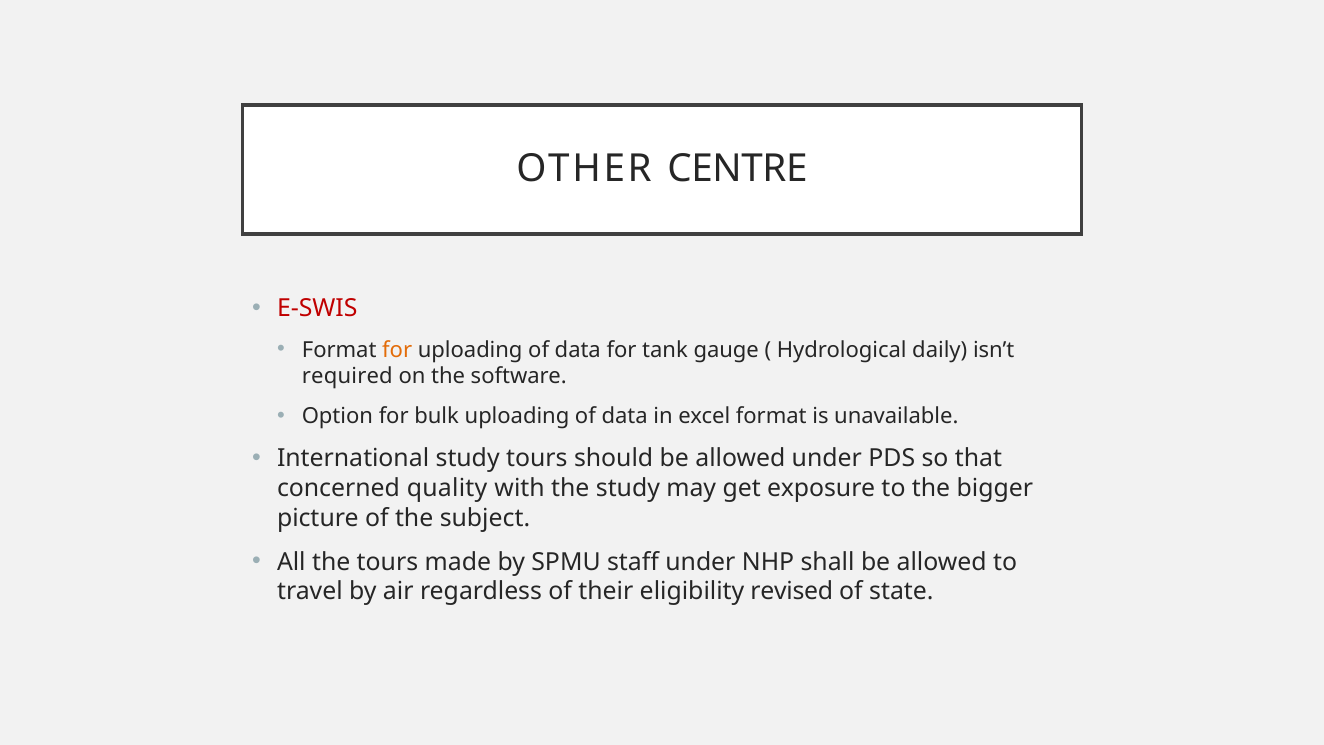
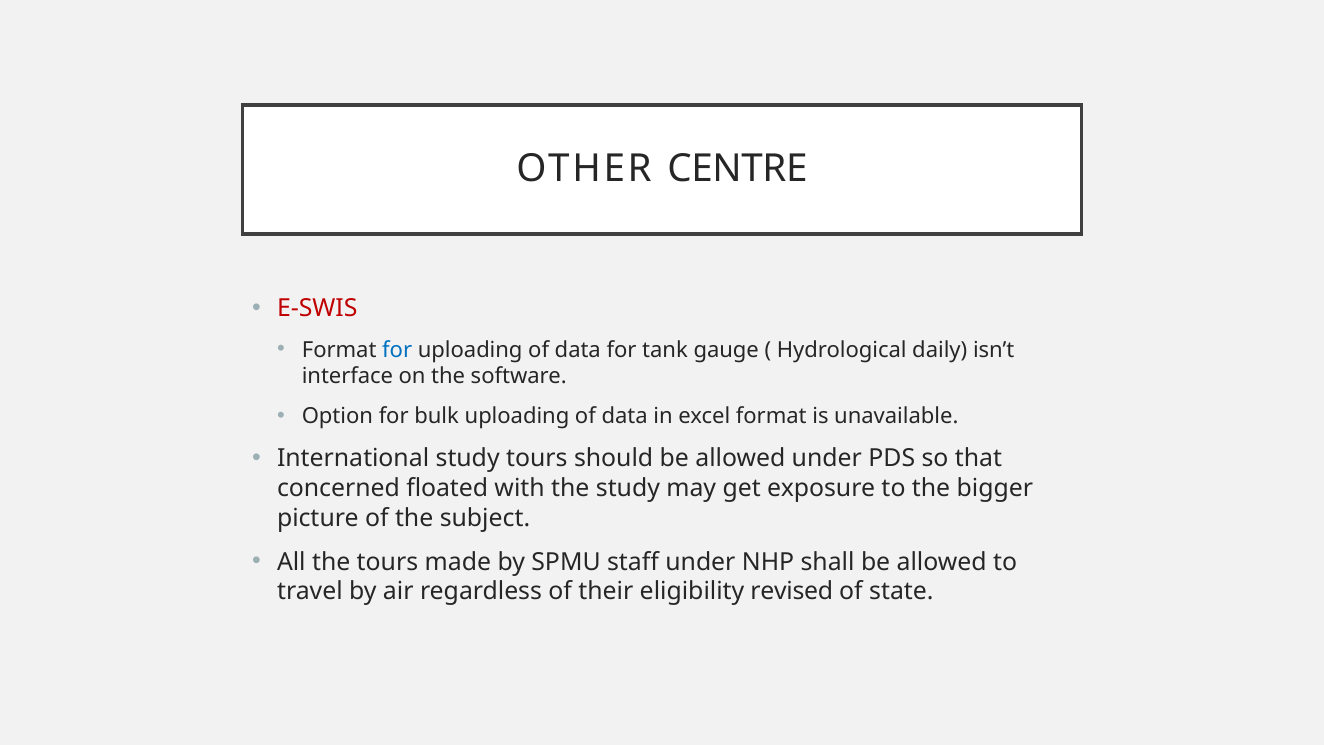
for colour: orange -> blue (397, 350)
required: required -> interface (347, 376)
quality: quality -> floated (447, 488)
